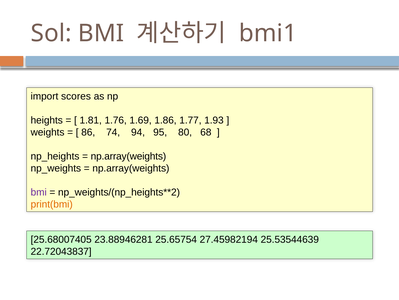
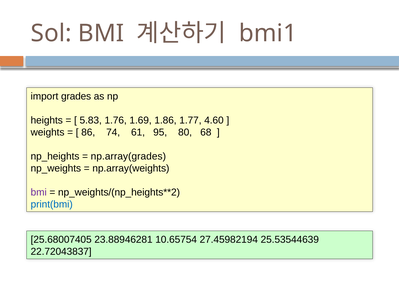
scores: scores -> grades (76, 96)
1.81: 1.81 -> 5.83 (91, 120)
1.93: 1.93 -> 4.60 (214, 120)
94: 94 -> 61 (138, 132)
np.array(weights: np.array(weights -> np.array(grades (128, 156)
print(bmi colour: orange -> blue (52, 204)
25.65754: 25.65754 -> 10.65754 (176, 239)
